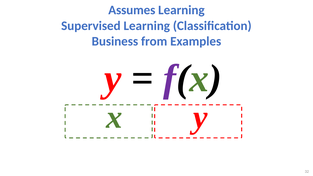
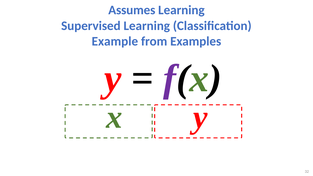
Business: Business -> Example (115, 41)
